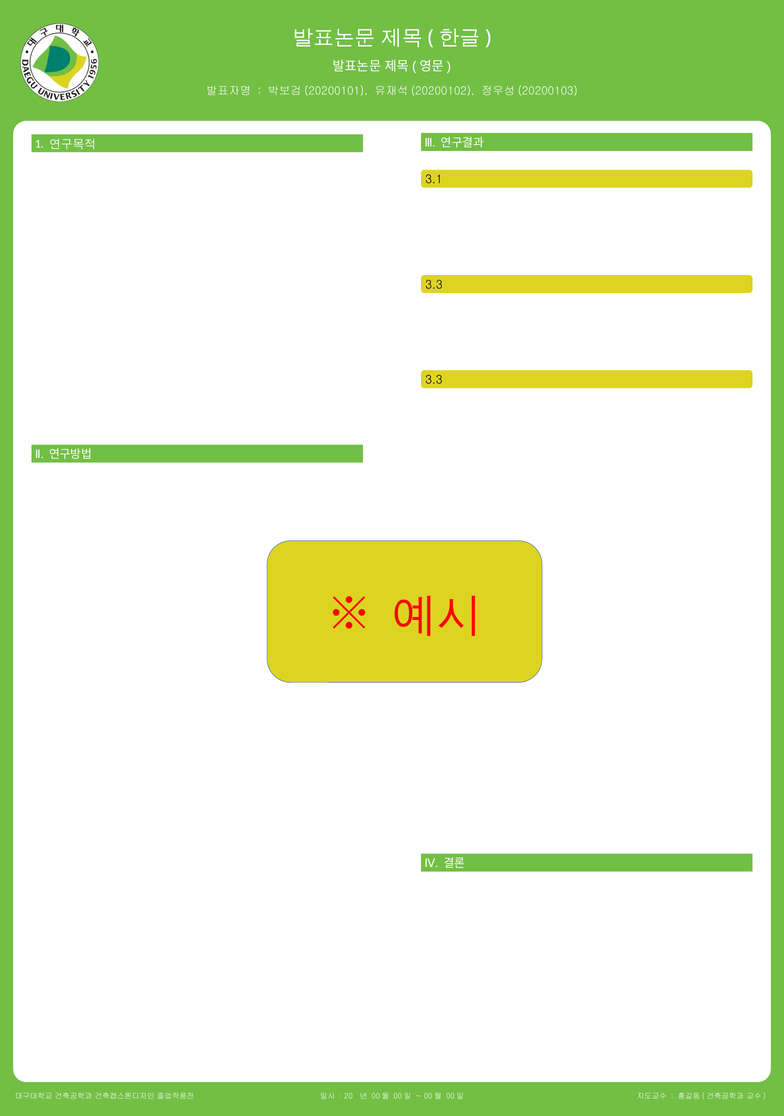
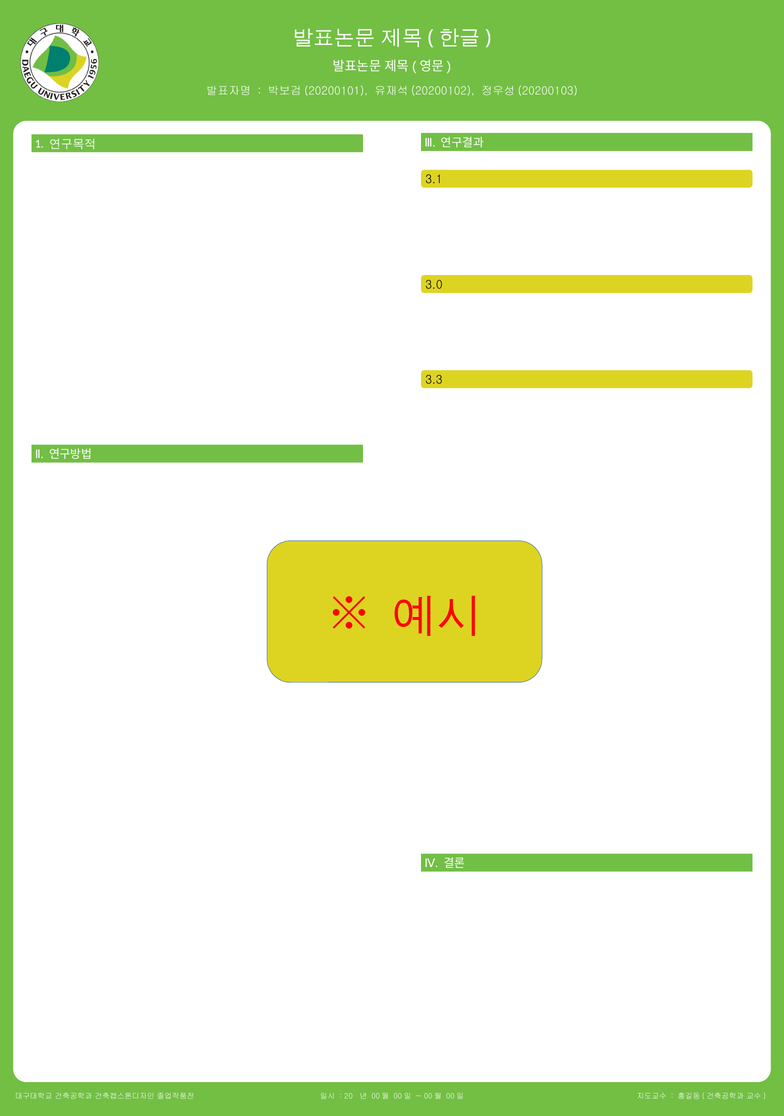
3.3: 3.3 -> 3.0 (434, 285)
